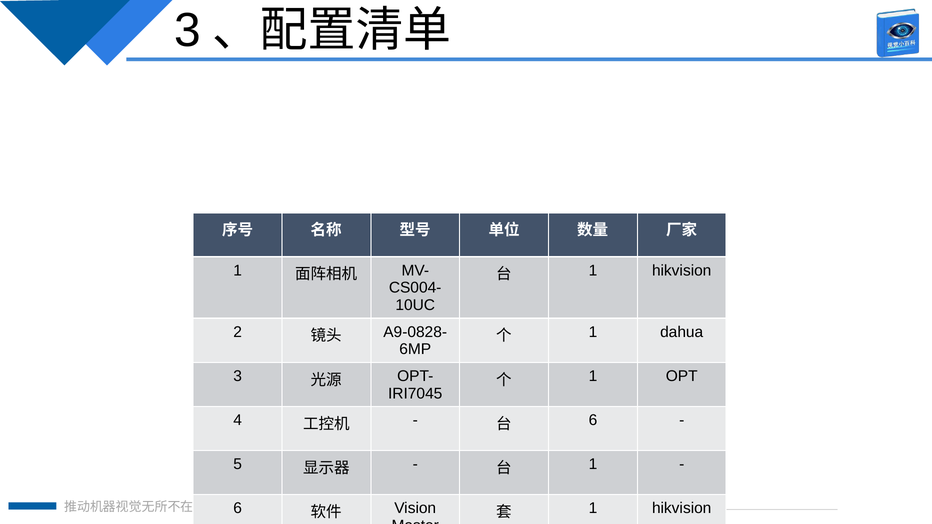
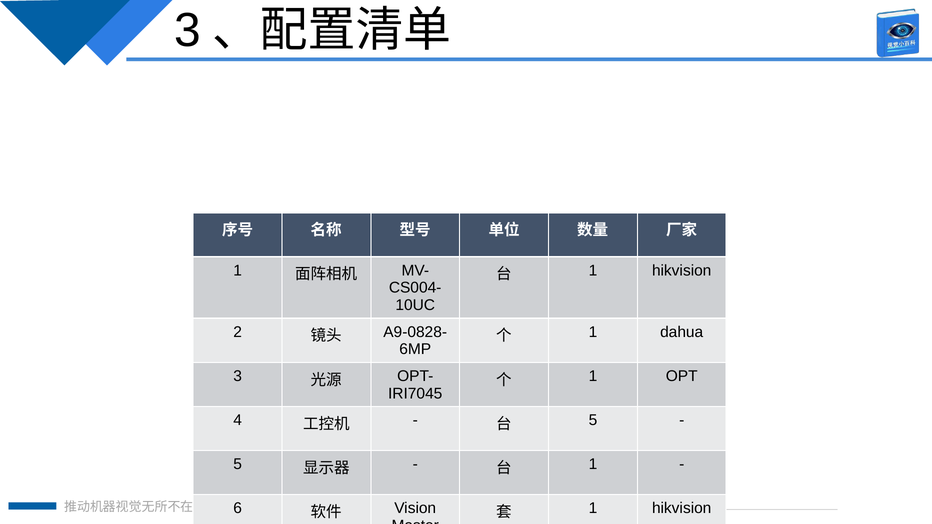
6: 6 -> 5 (593, 420)
